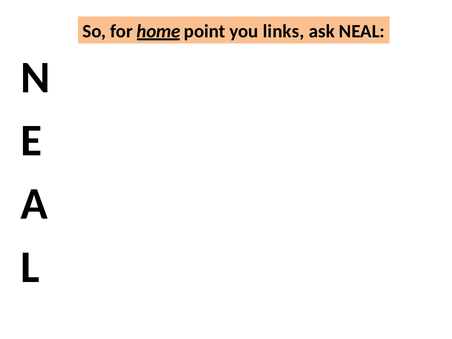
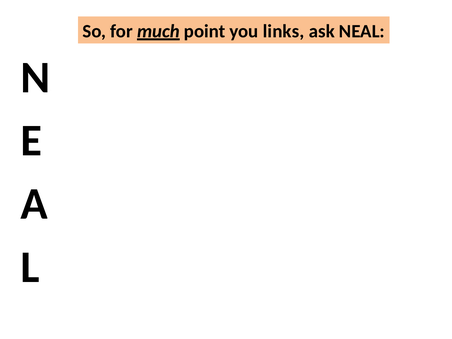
home: home -> much (158, 31)
